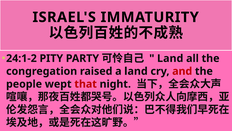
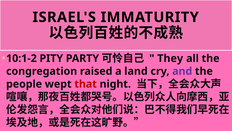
24:1-2: 24:1-2 -> 10:1-2 (21, 58)
Land: Land -> They (170, 58)
and colour: red -> purple (182, 71)
